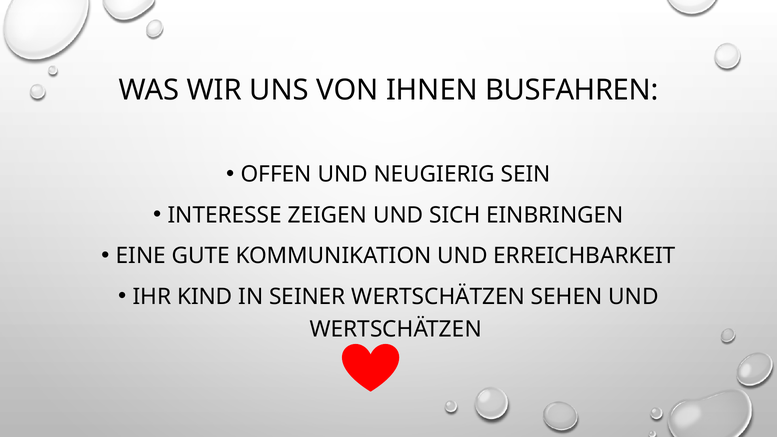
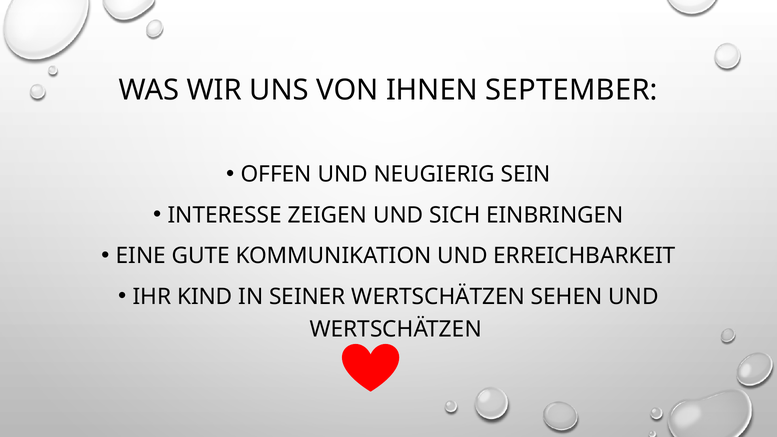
BUSFAHREN: BUSFAHREN -> SEPTEMBER (572, 90)
